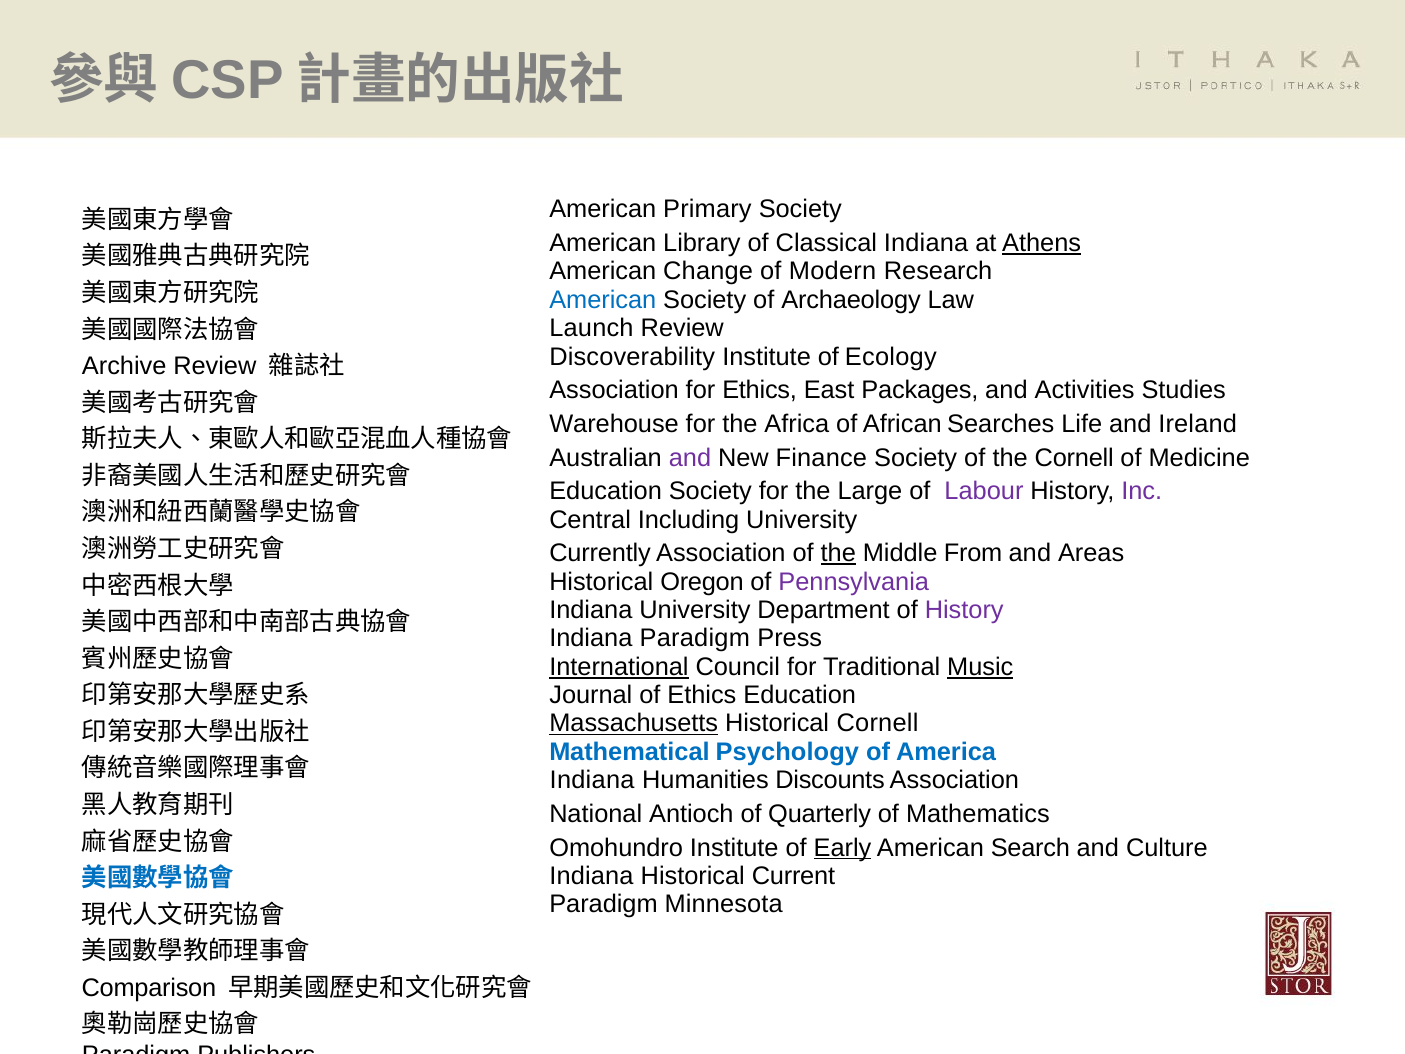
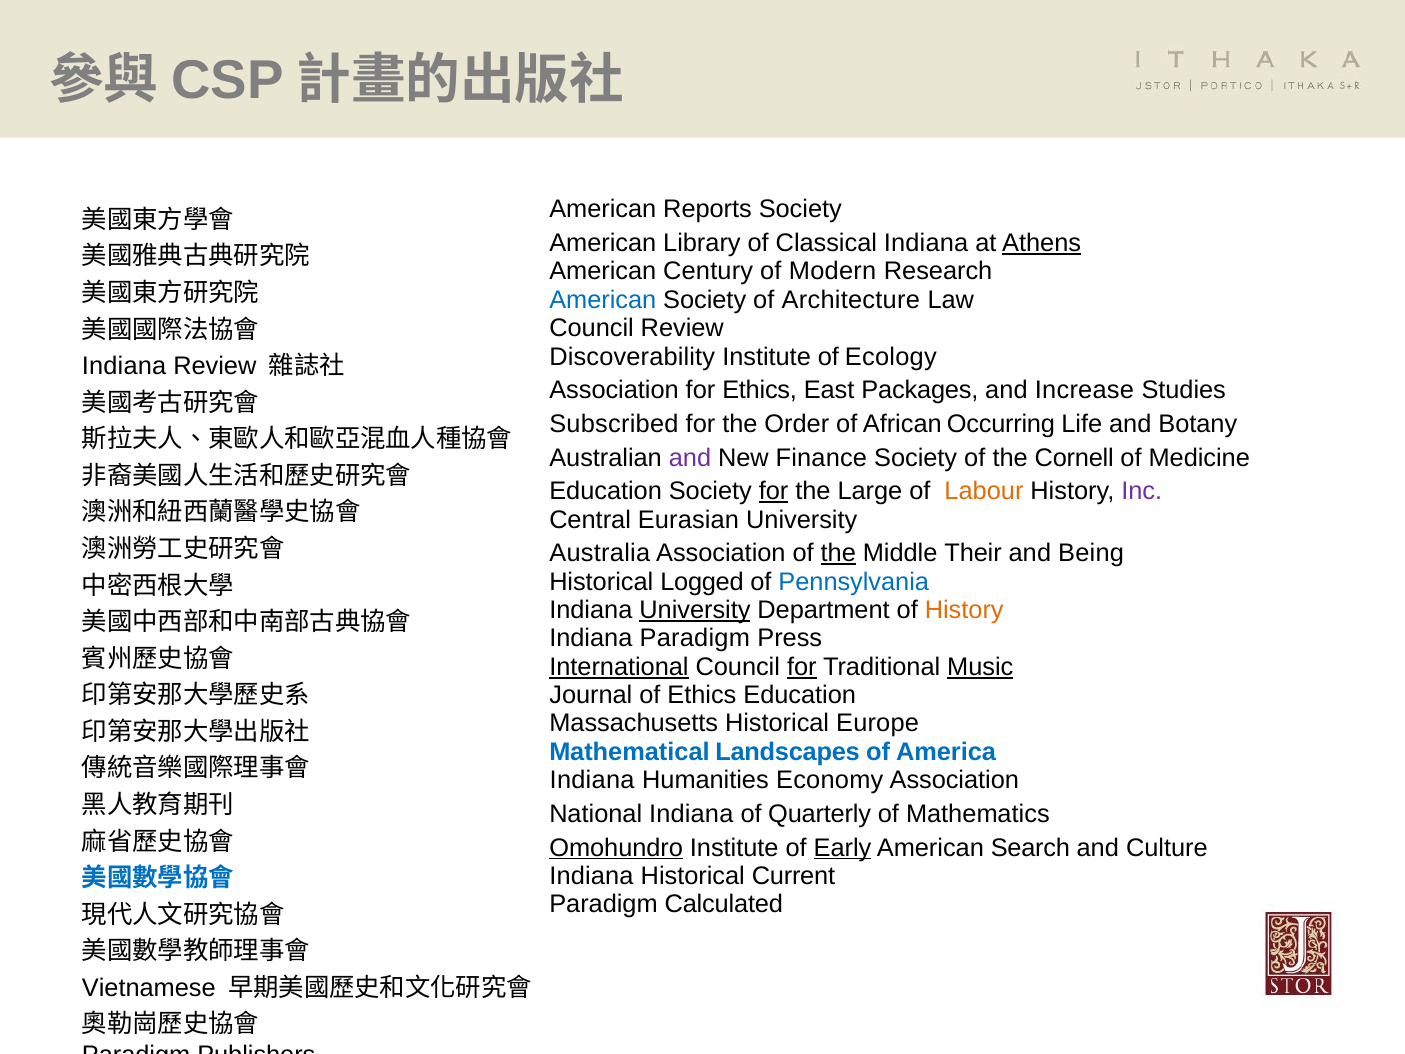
Primary: Primary -> Reports (708, 210)
Change: Change -> Century (708, 272)
Archaeology: Archaeology -> Architecture (851, 300)
Launch: Launch -> Council (592, 328)
Archive: Archive -> Indiana (124, 366)
Activities: Activities -> Increase (1084, 390)
Warehouse: Warehouse -> Subscribed (614, 424)
Africa: Africa -> Order (797, 424)
Searches: Searches -> Occurring (1001, 424)
Ireland: Ireland -> Botany (1198, 424)
for underline: none -> present (774, 491)
Labour colour: purple -> orange (984, 491)
Including: Including -> Eurasian (688, 520)
Currently: Currently -> Australia (600, 553)
From: From -> Their (973, 553)
Areas: Areas -> Being (1091, 553)
Oregon: Oregon -> Logged (702, 582)
Pennsylvania colour: purple -> blue (854, 582)
University underline: none -> present (695, 610)
History colour: purple -> orange (964, 610)
for underline: none -> present (802, 667)
Massachusetts underline: present -> none (634, 723)
Historical Cornell: Cornell -> Europe (878, 723)
Psychology: Psychology -> Landscapes (788, 752)
Discounts: Discounts -> Economy (830, 780)
National Antioch: Antioch -> Indiana (691, 814)
Omohundro underline: none -> present (616, 847)
Minnesota: Minnesota -> Calculated (724, 904)
Comparison: Comparison -> Vietnamese (149, 988)
